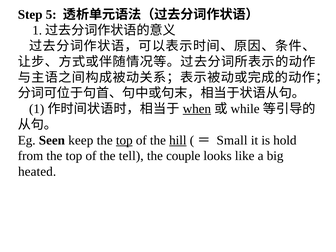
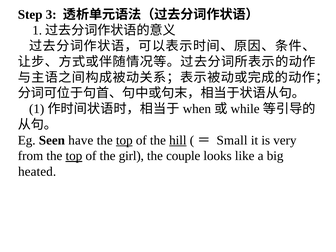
5: 5 -> 3 (51, 15)
when underline: present -> none (197, 109)
keep: keep -> have (81, 140)
hold: hold -> very (285, 140)
top underline: none -> present (74, 156)
tell: tell -> girl (131, 156)
